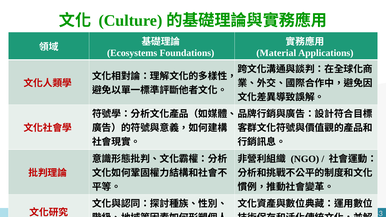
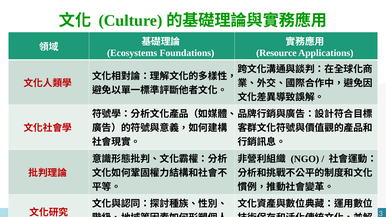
Material: Material -> Resource (276, 53)
